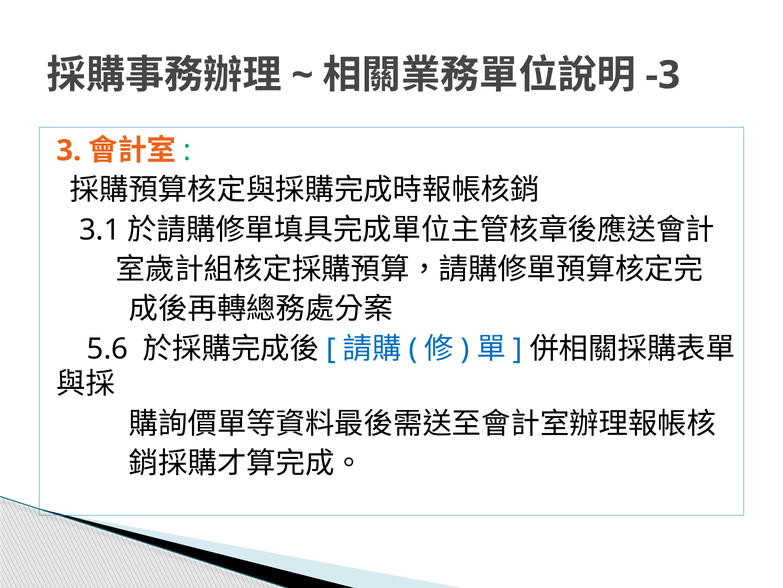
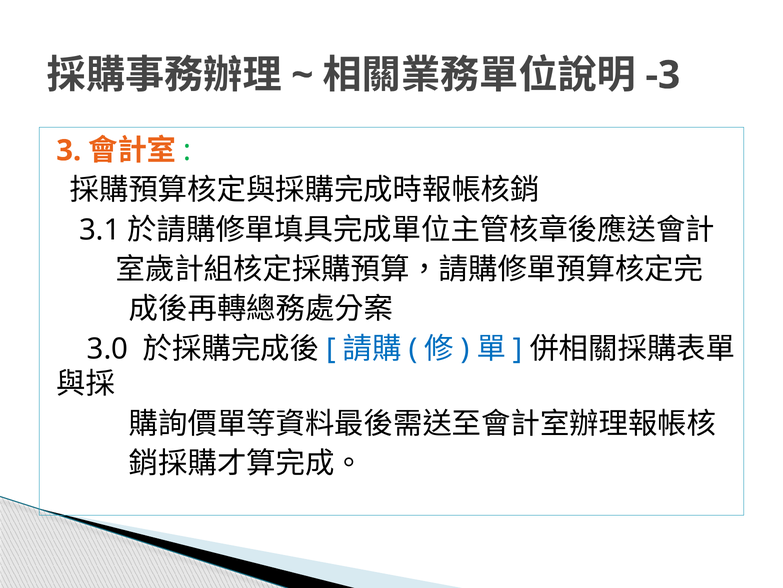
5.6: 5.6 -> 3.0 (108, 348)
